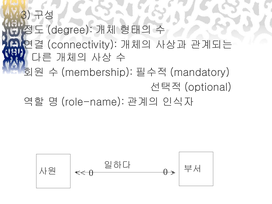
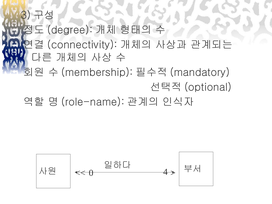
0 0: 0 -> 4 (165, 172)
